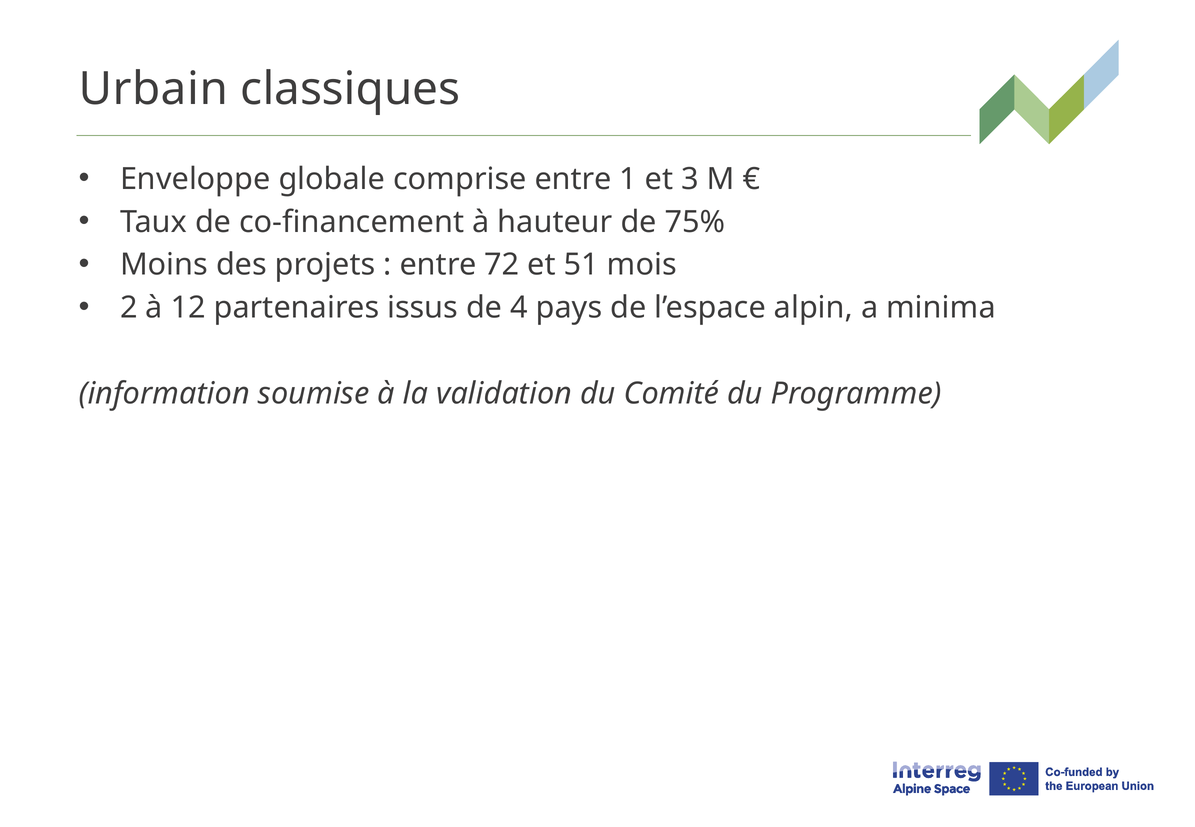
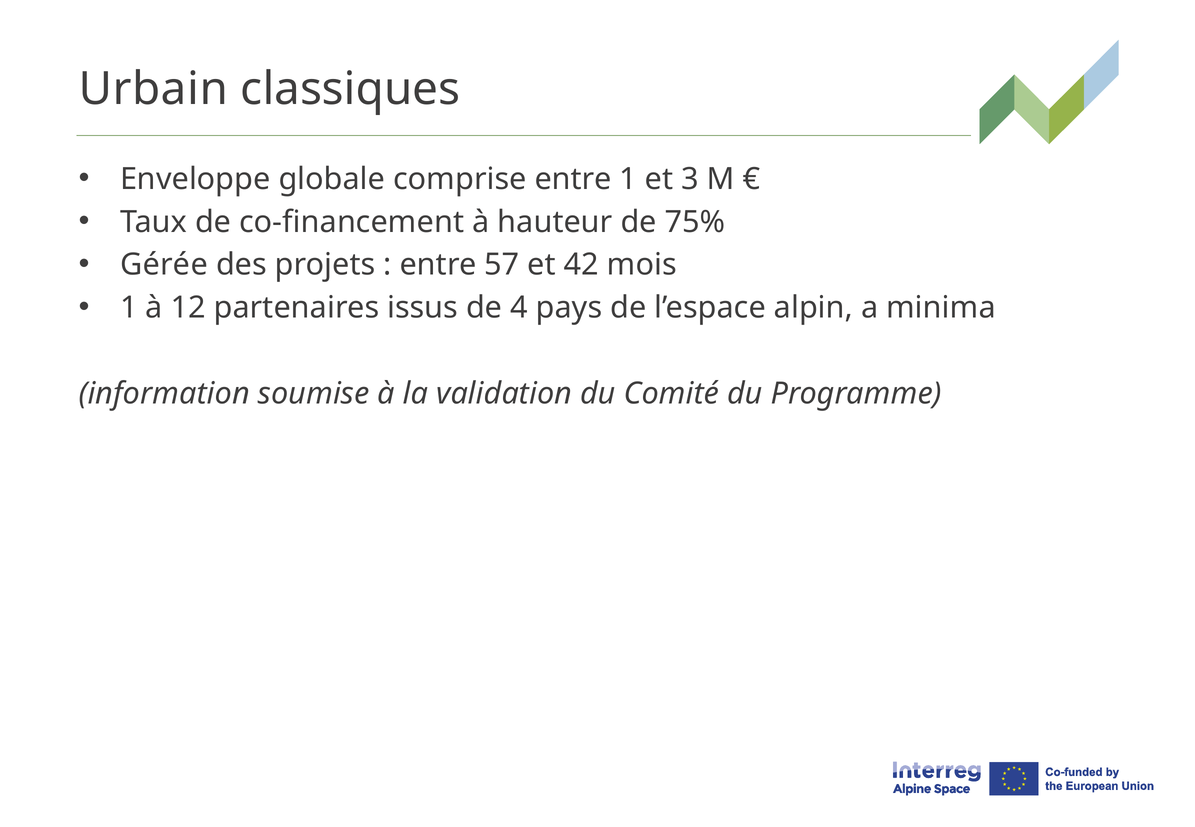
Moins: Moins -> Gérée (164, 265)
72: 72 -> 57 (502, 265)
51: 51 -> 42 (581, 265)
2: 2 -> 1 (129, 308)
